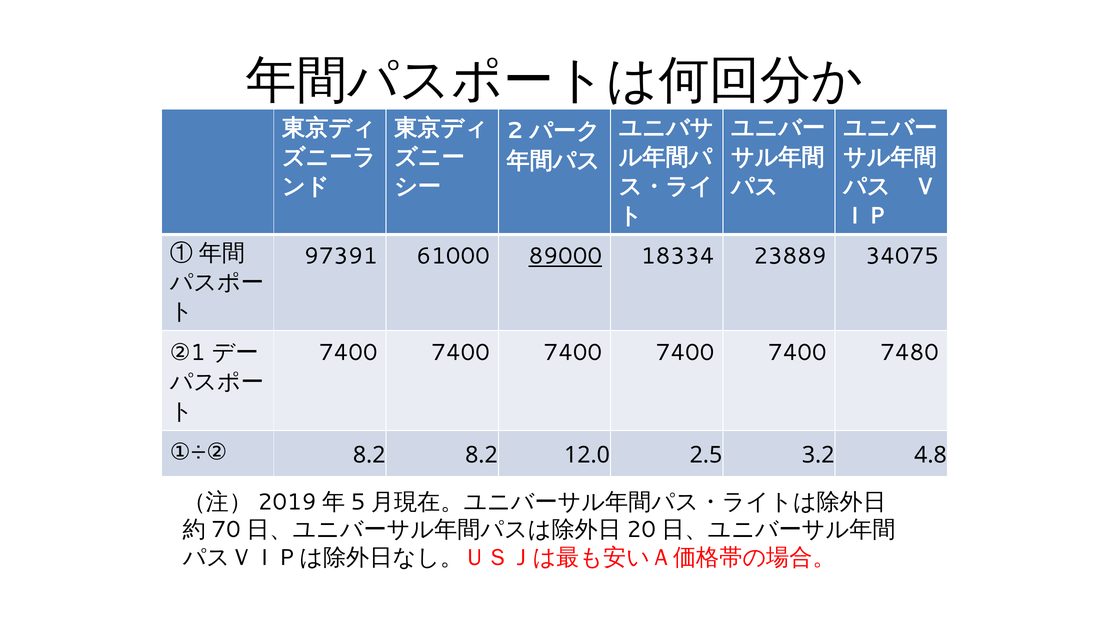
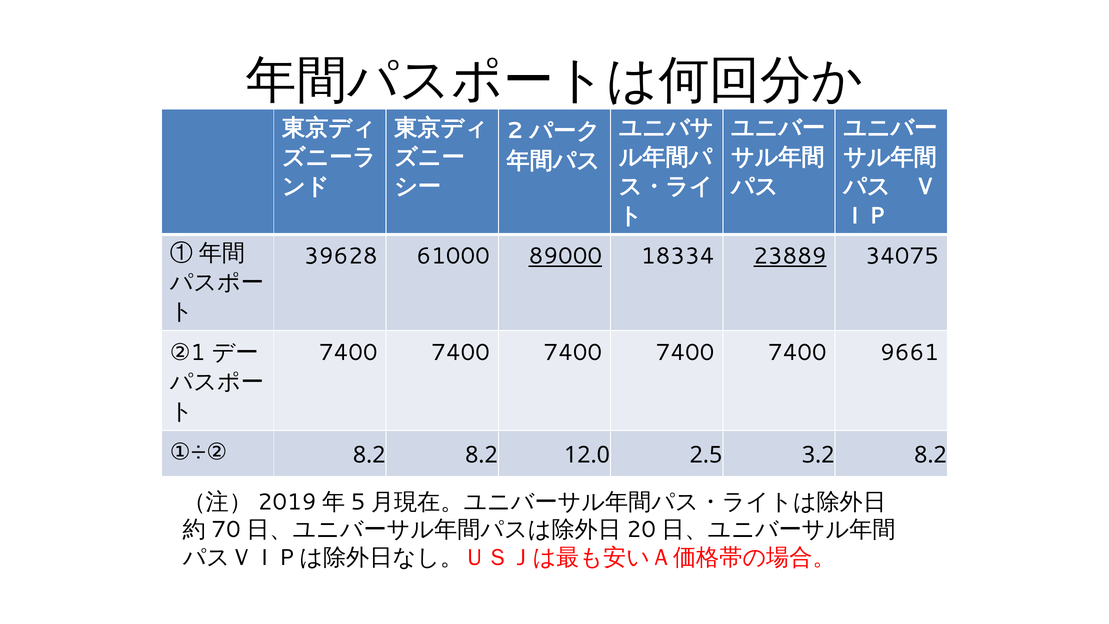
97391: 97391 -> 39628 (341, 256)
23889 underline: none -> present (790, 256)
7480: 7480 -> 9661 (910, 352)
3.2 4.8: 4.8 -> 8.2 (930, 455)
